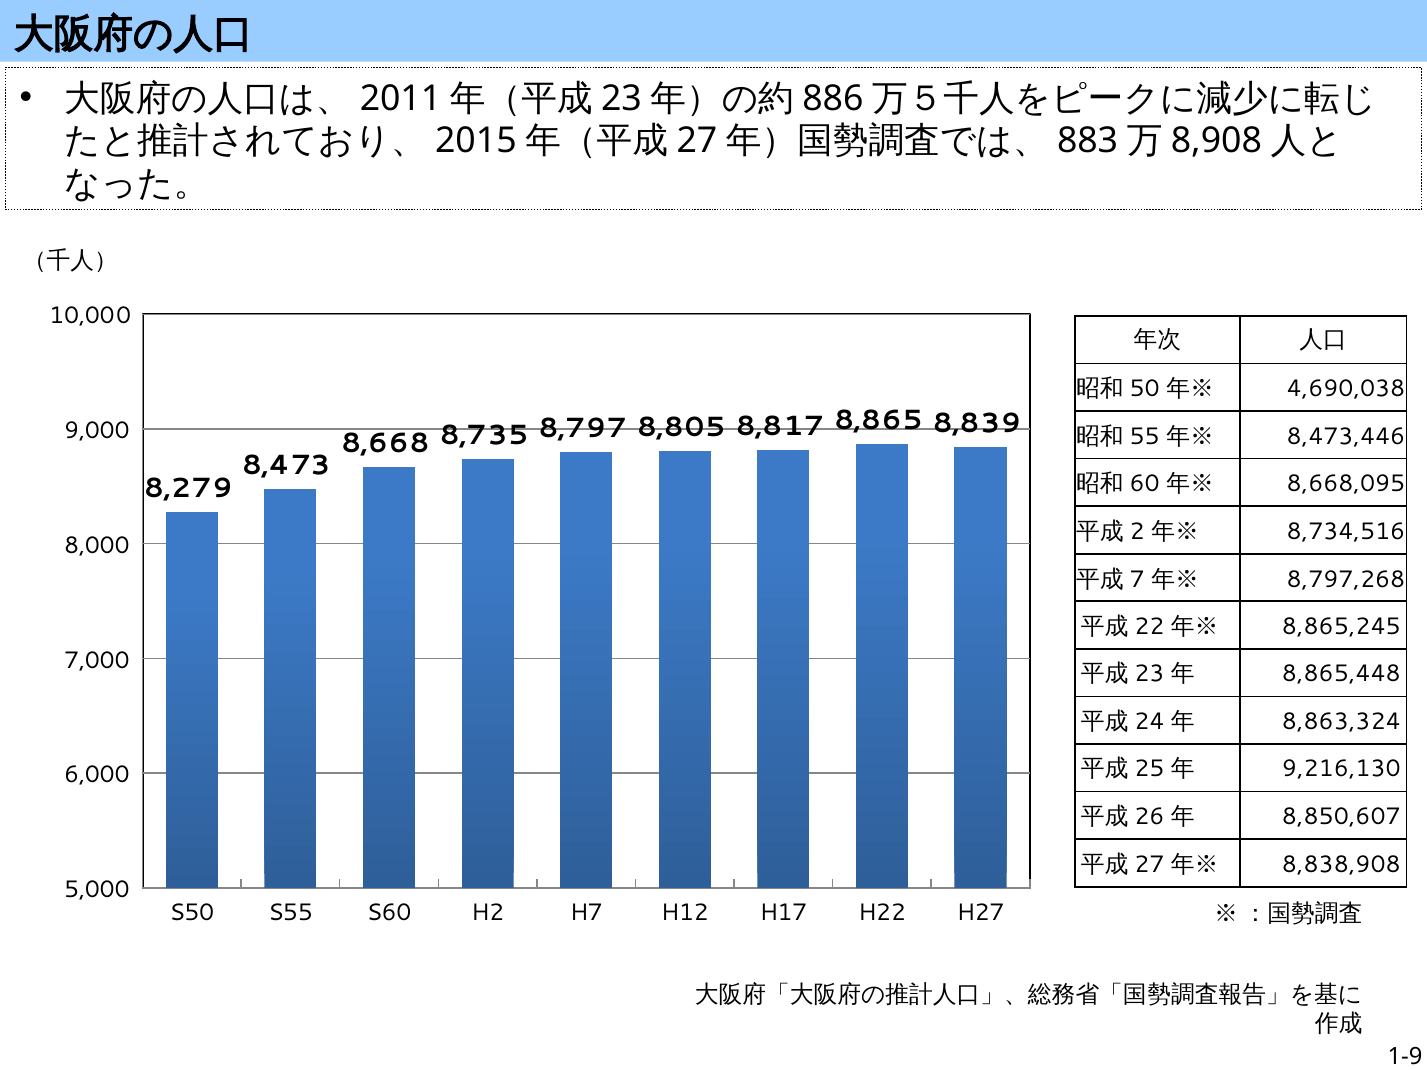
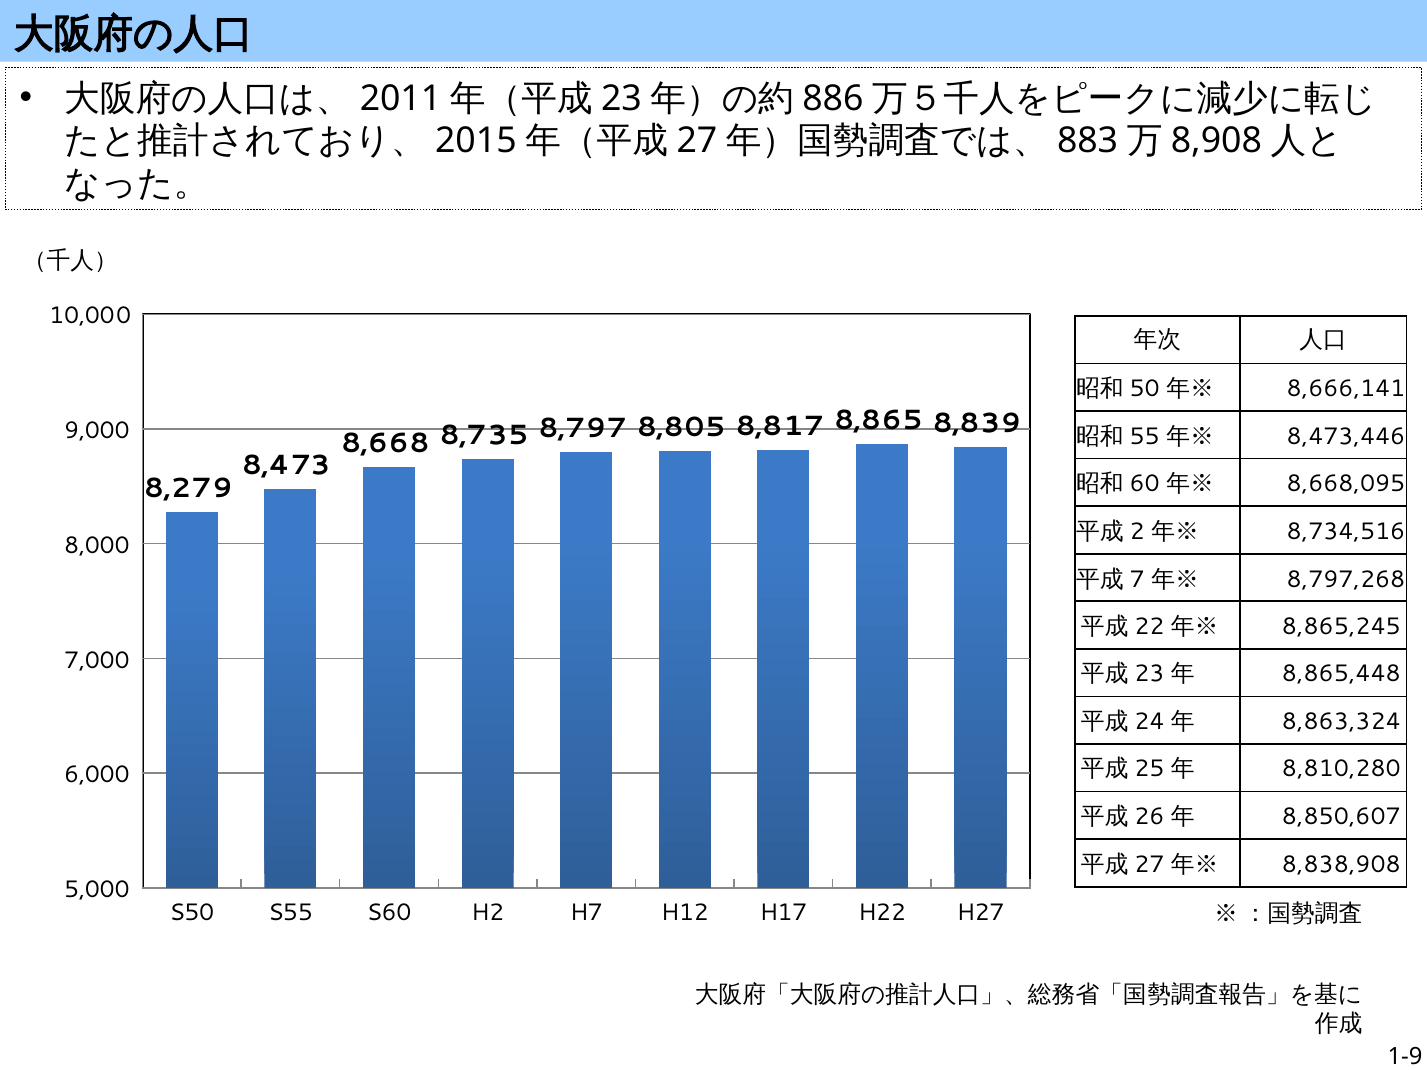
4,690,038: 4,690,038 -> 8,666,141 (1346, 389)
9,216,130: 9,216,130 -> 8,810,280 (1341, 769)
